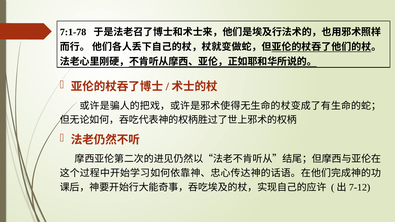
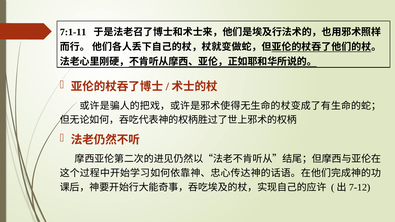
7:1-78: 7:1-78 -> 7:1-11 (73, 32)
